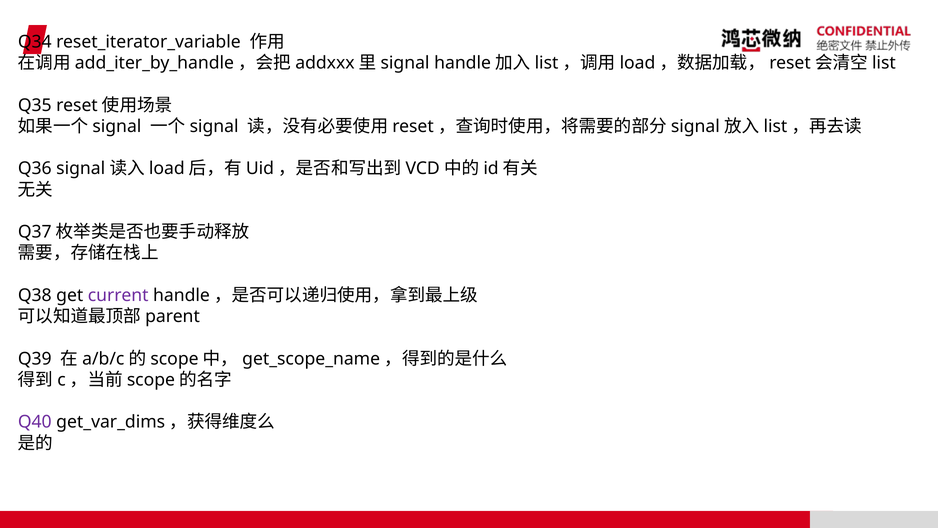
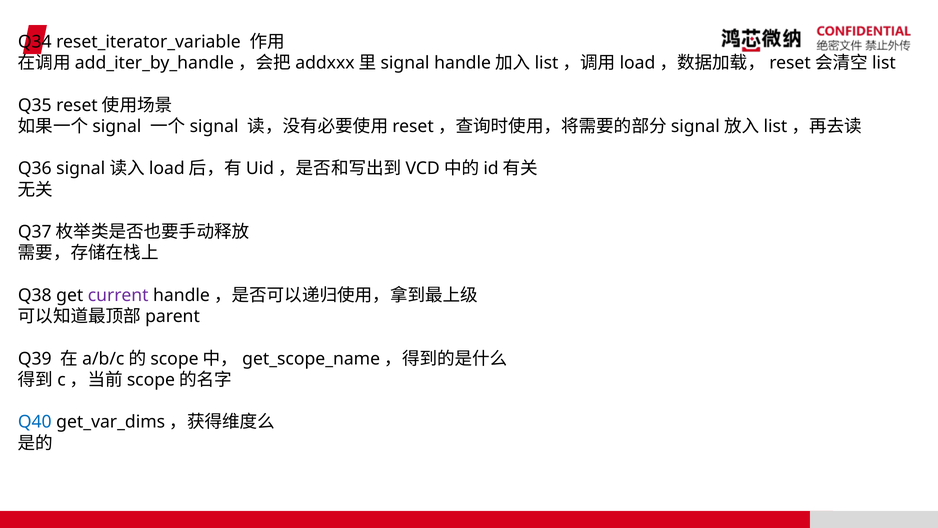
Q40 colour: purple -> blue (35, 422)
